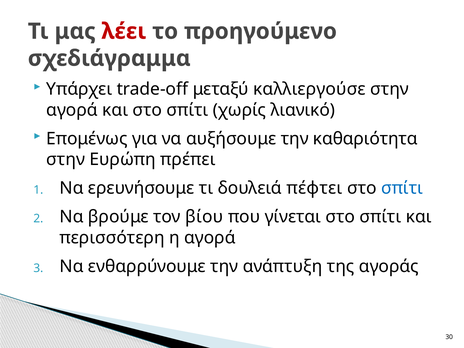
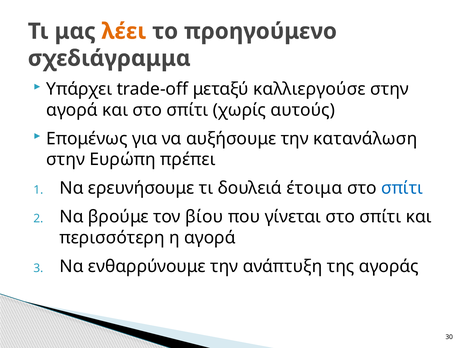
λέει colour: red -> orange (124, 31)
λιανικό: λιανικό -> αυτούς (303, 110)
καθαριότητα: καθαριότητα -> κατανάλωση (365, 139)
πέφτει: πέφτει -> έτοιμα (314, 188)
